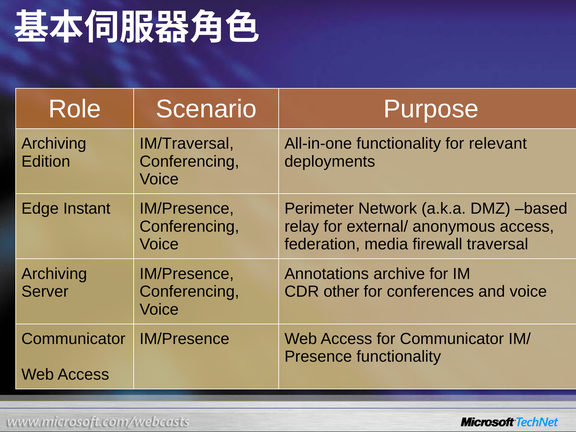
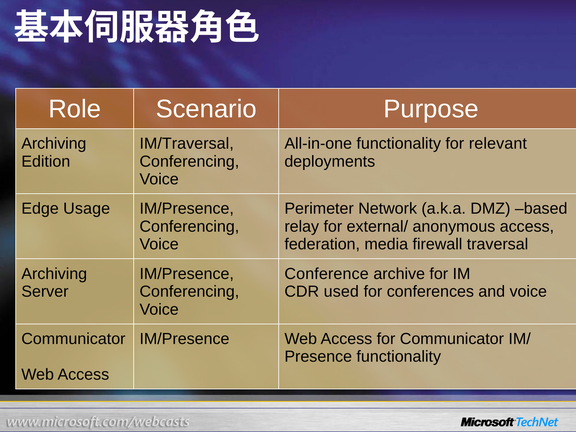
Instant: Instant -> Usage (87, 209)
Annotations: Annotations -> Conference (327, 274)
other: other -> used (341, 292)
